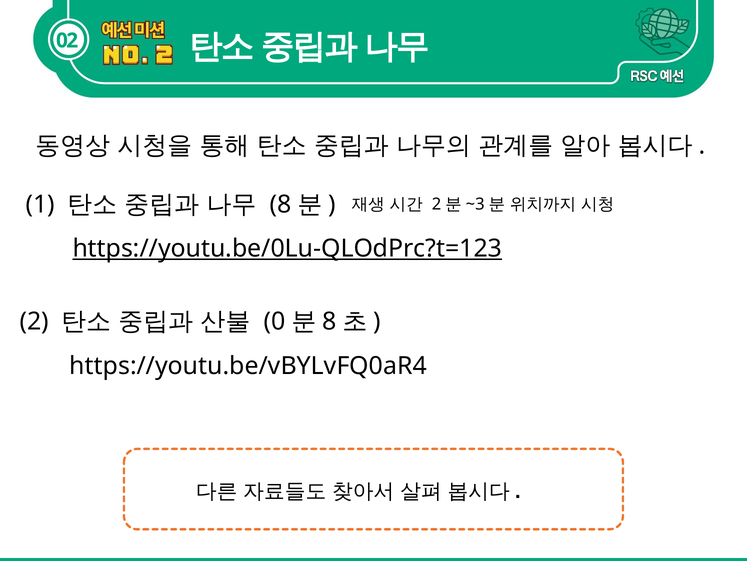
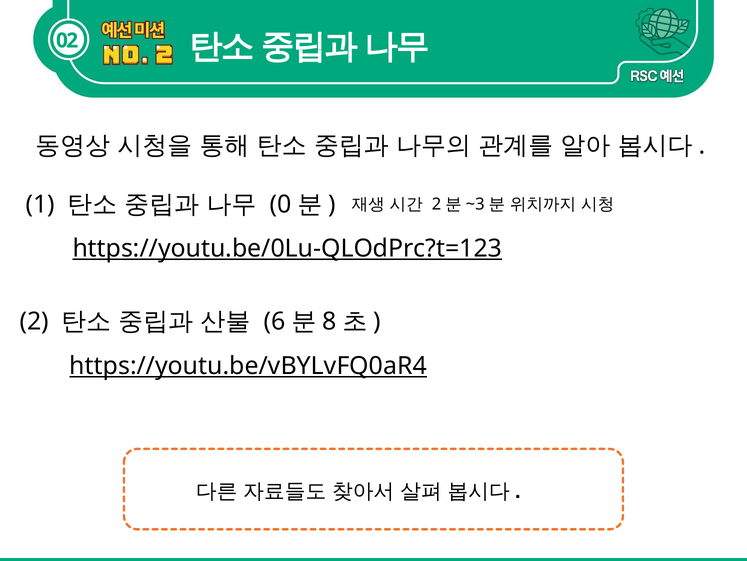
8: 8 -> 0 (281, 204)
0: 0 -> 6 (275, 321)
https://youtu.be/vBYLvFQ0aR4 underline: none -> present (248, 366)
